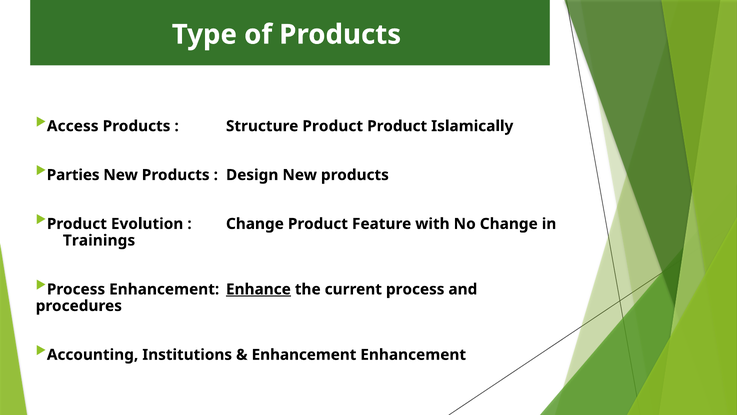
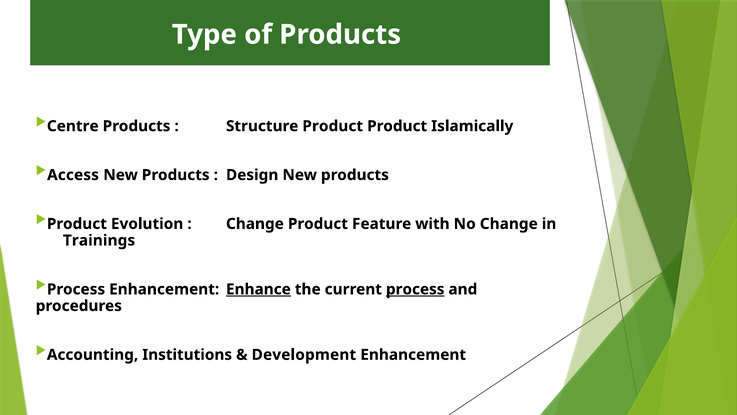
Access: Access -> Centre (73, 126)
Parties: Parties -> Access (73, 175)
process underline: none -> present (415, 289)
Enhancement: Enhancement -> Development (304, 354)
